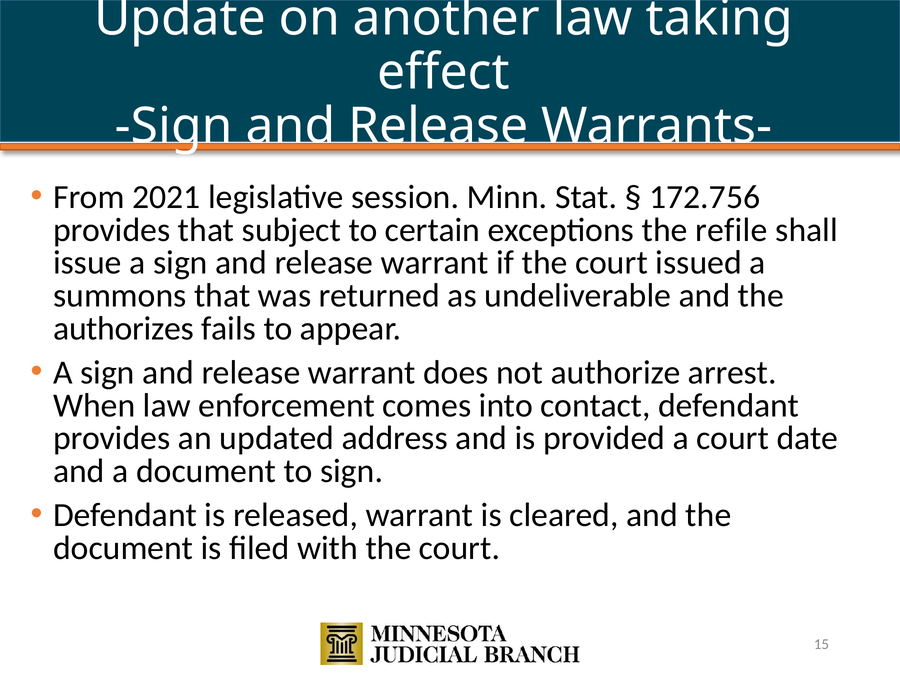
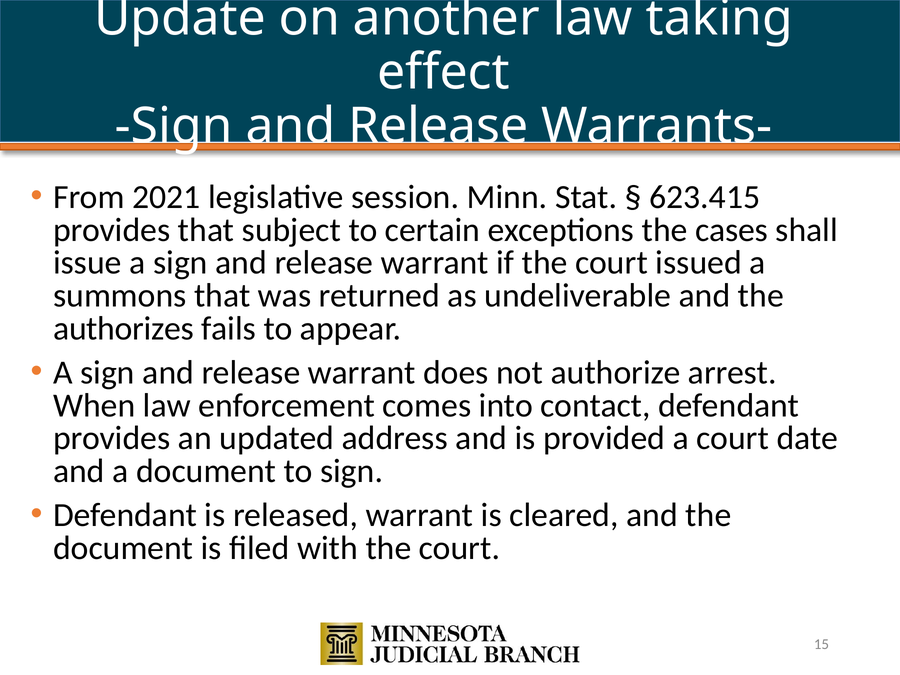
172.756: 172.756 -> 623.415 (705, 197)
refile: refile -> cases (732, 230)
